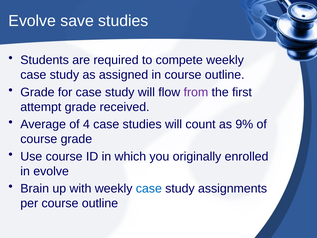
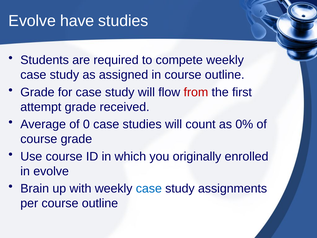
save: save -> have (77, 21)
from colour: purple -> red (196, 92)
4: 4 -> 0 (86, 124)
9%: 9% -> 0% (244, 124)
